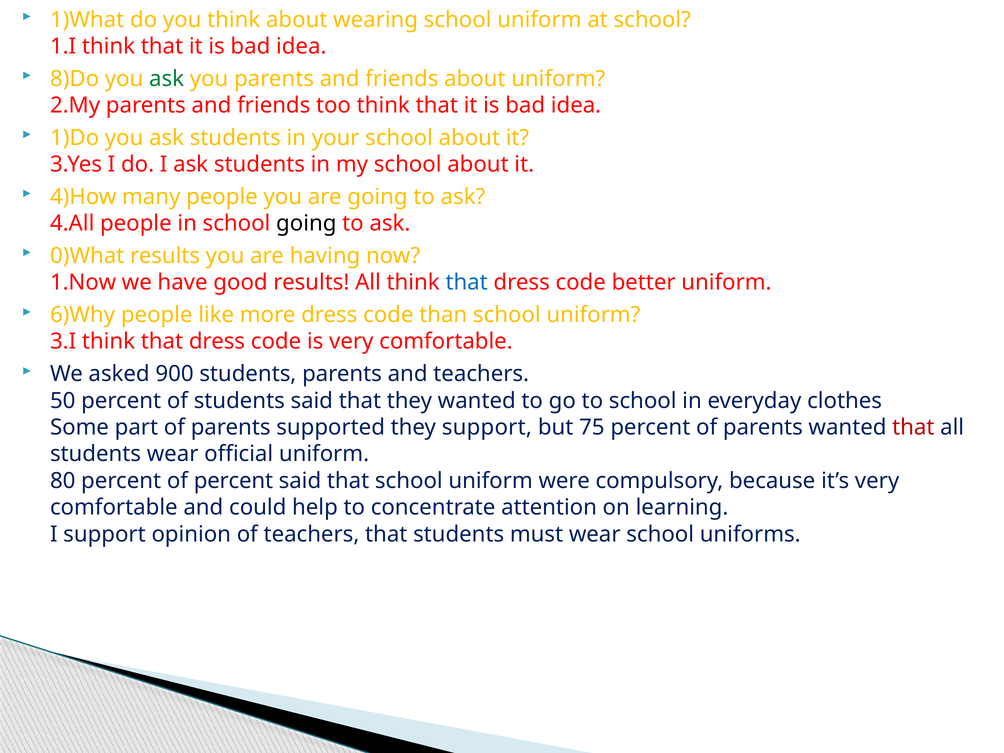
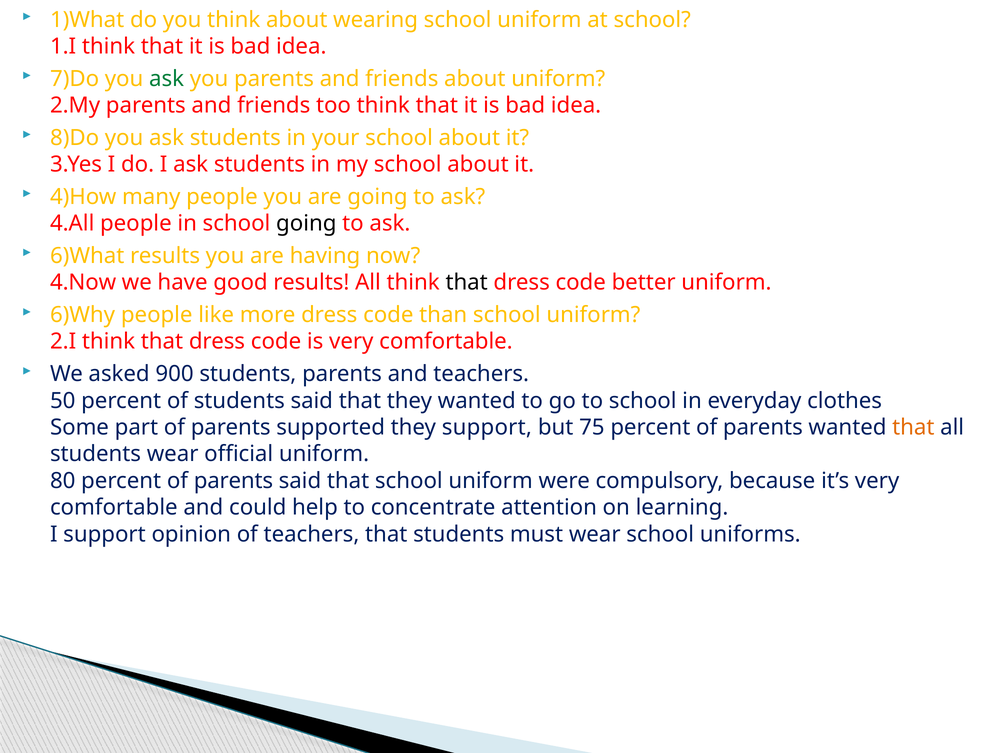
8)Do: 8)Do -> 7)Do (75, 79)
1)Do: 1)Do -> 8)Do (75, 138)
0)What: 0)What -> 6)What (87, 256)
1.Now: 1.Now -> 4.Now (83, 283)
that colour: blue -> black (467, 283)
3.I: 3.I -> 2.I (63, 342)
that colour: red -> orange (913, 427)
80 percent of percent: percent -> parents (233, 481)
